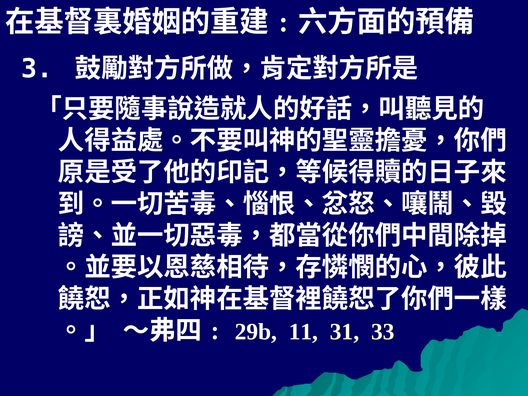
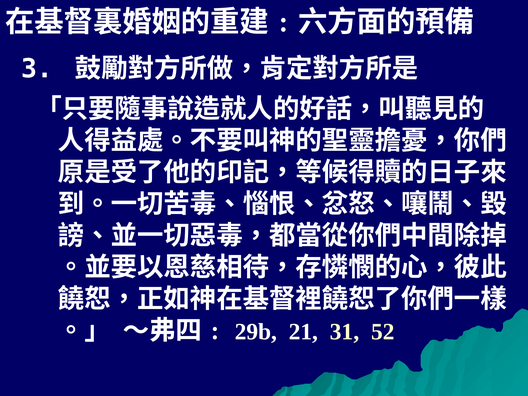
11: 11 -> 21 (303, 332)
33: 33 -> 52 (383, 332)
